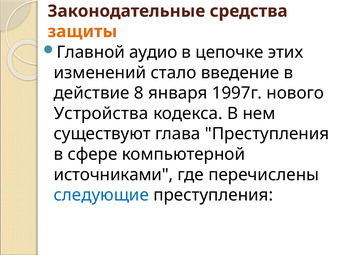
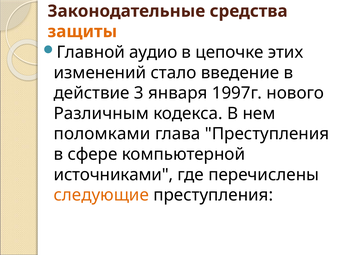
8: 8 -> 3 (139, 93)
Устройства: Устройства -> Различным (101, 113)
существуют: существуют -> поломками (102, 134)
следующие colour: blue -> orange (101, 195)
